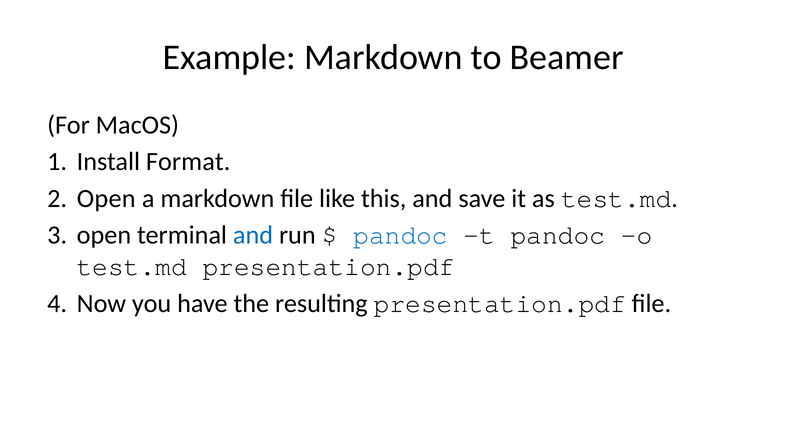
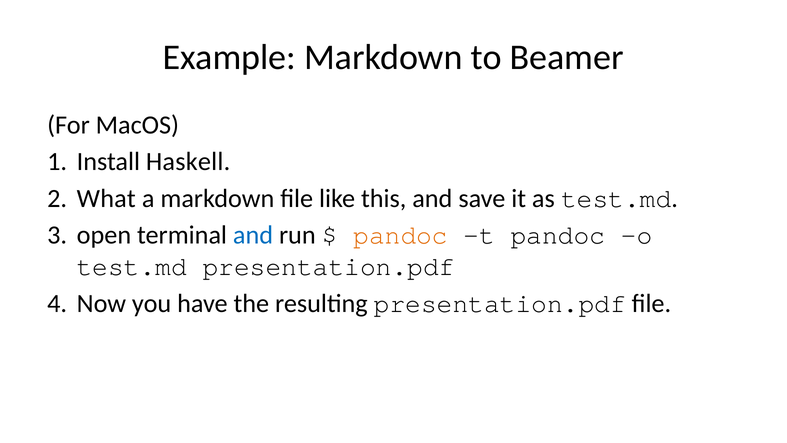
Format: Format -> Haskell (188, 162)
Open: Open -> What (106, 198)
pandoc colour: blue -> orange (401, 235)
